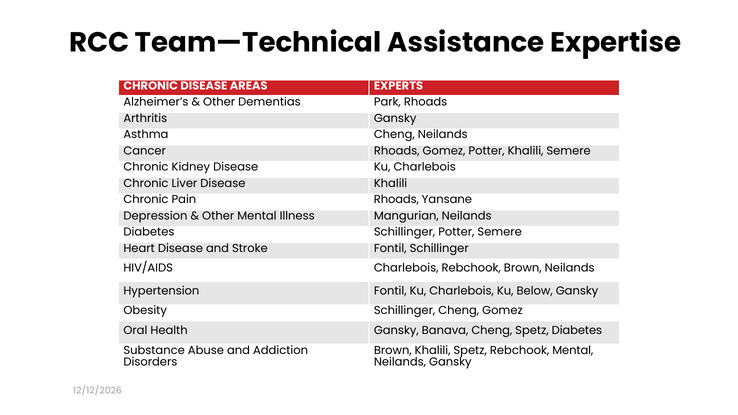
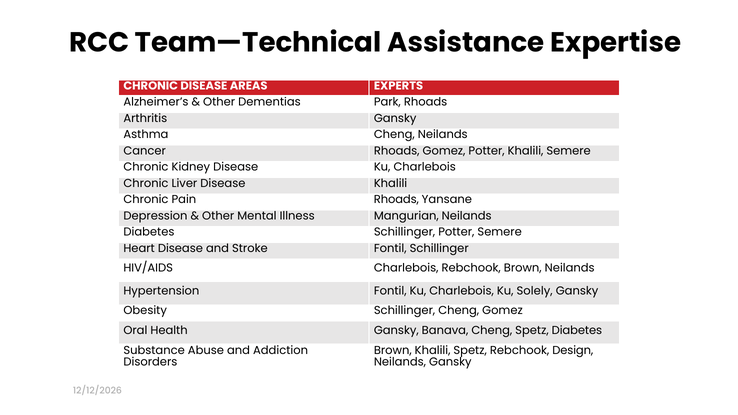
Below: Below -> Solely (535, 291)
Rebchook Mental: Mental -> Design (573, 350)
